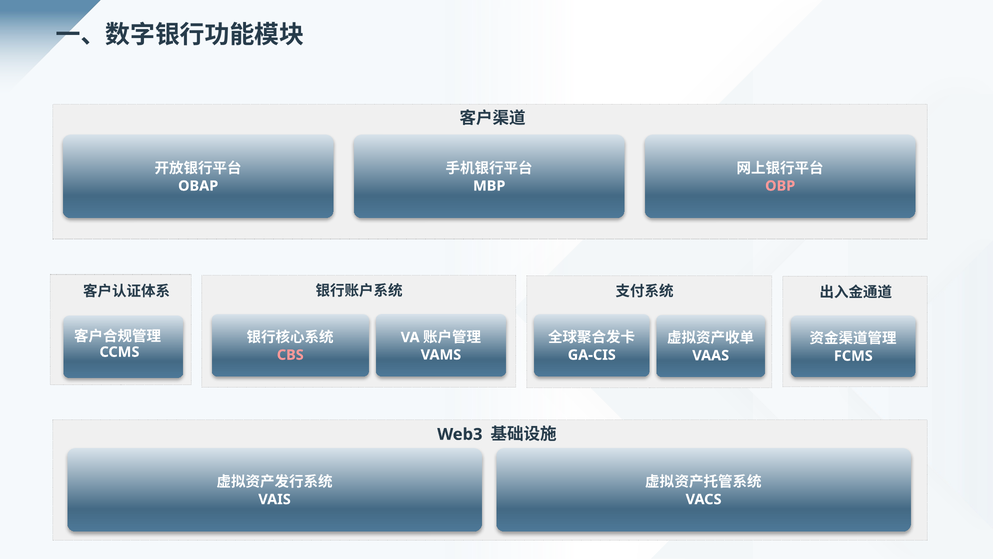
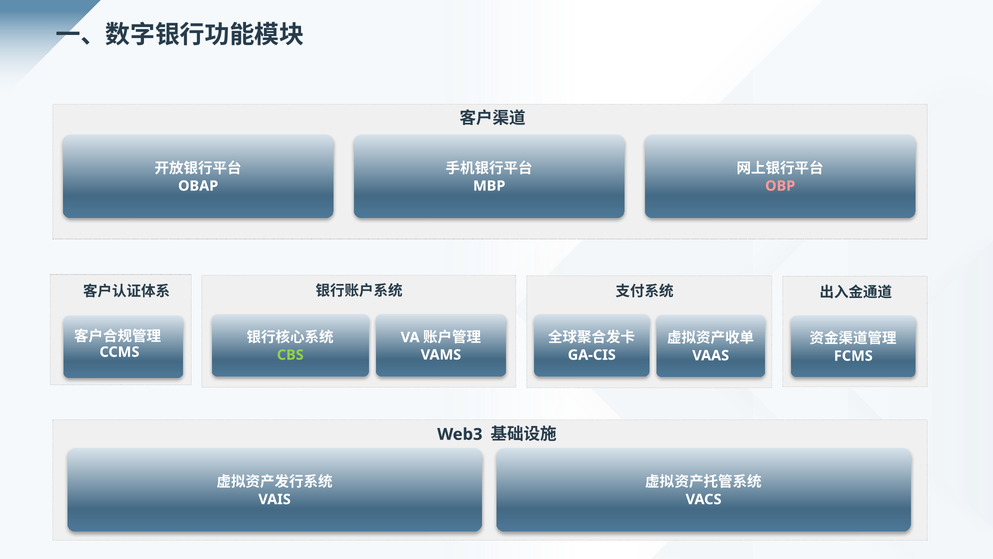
CBS colour: pink -> light green (290, 355)
